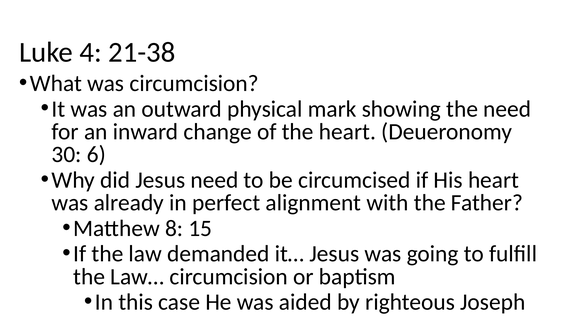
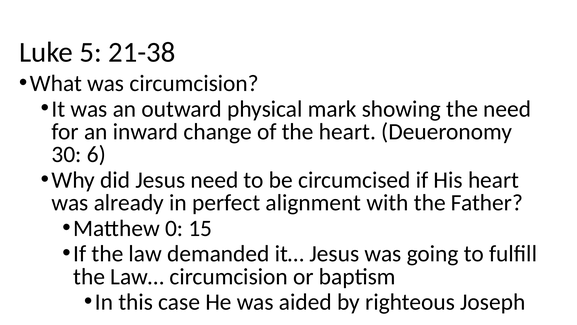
4: 4 -> 5 (91, 52)
8: 8 -> 0 (174, 228)
